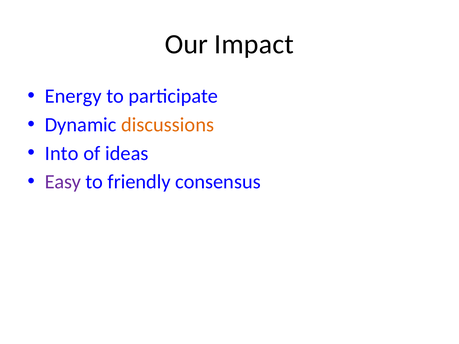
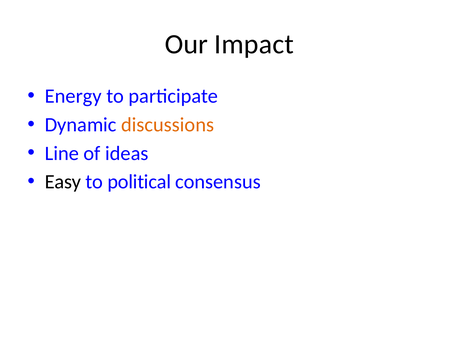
Into: Into -> Line (62, 153)
Easy colour: purple -> black (63, 182)
friendly: friendly -> political (139, 182)
